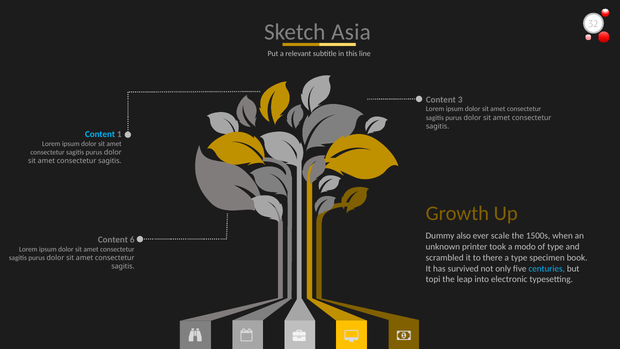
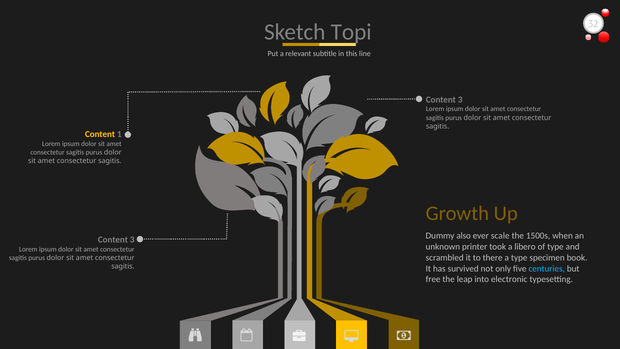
Asia: Asia -> Topi (351, 32)
Content colour: light blue -> yellow (100, 134)
6: 6 -> 3 (132, 240)
modo: modo -> libero (525, 247)
topi: topi -> free (433, 279)
